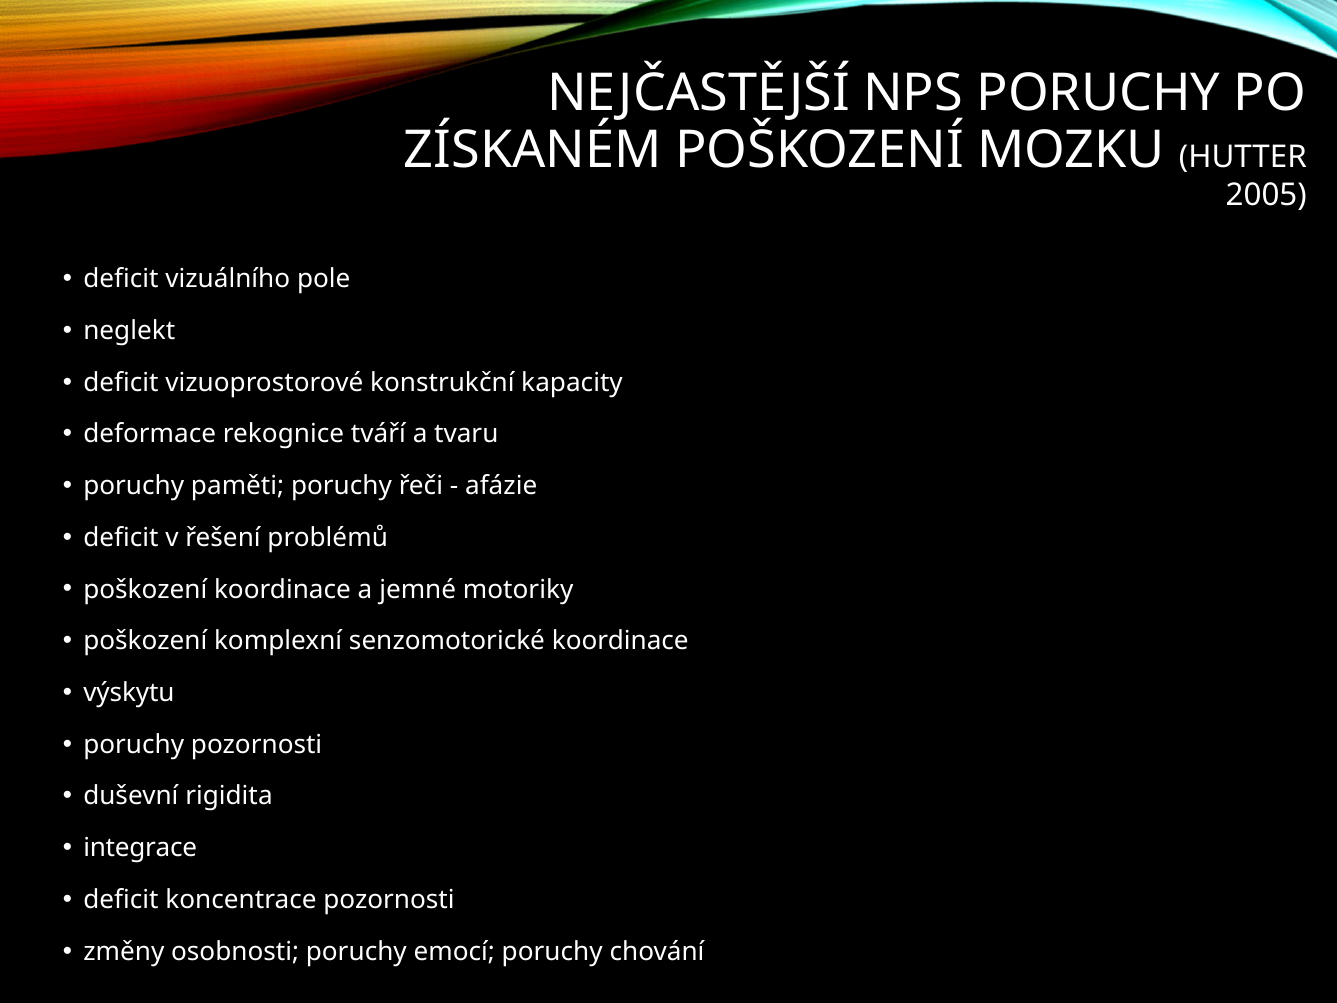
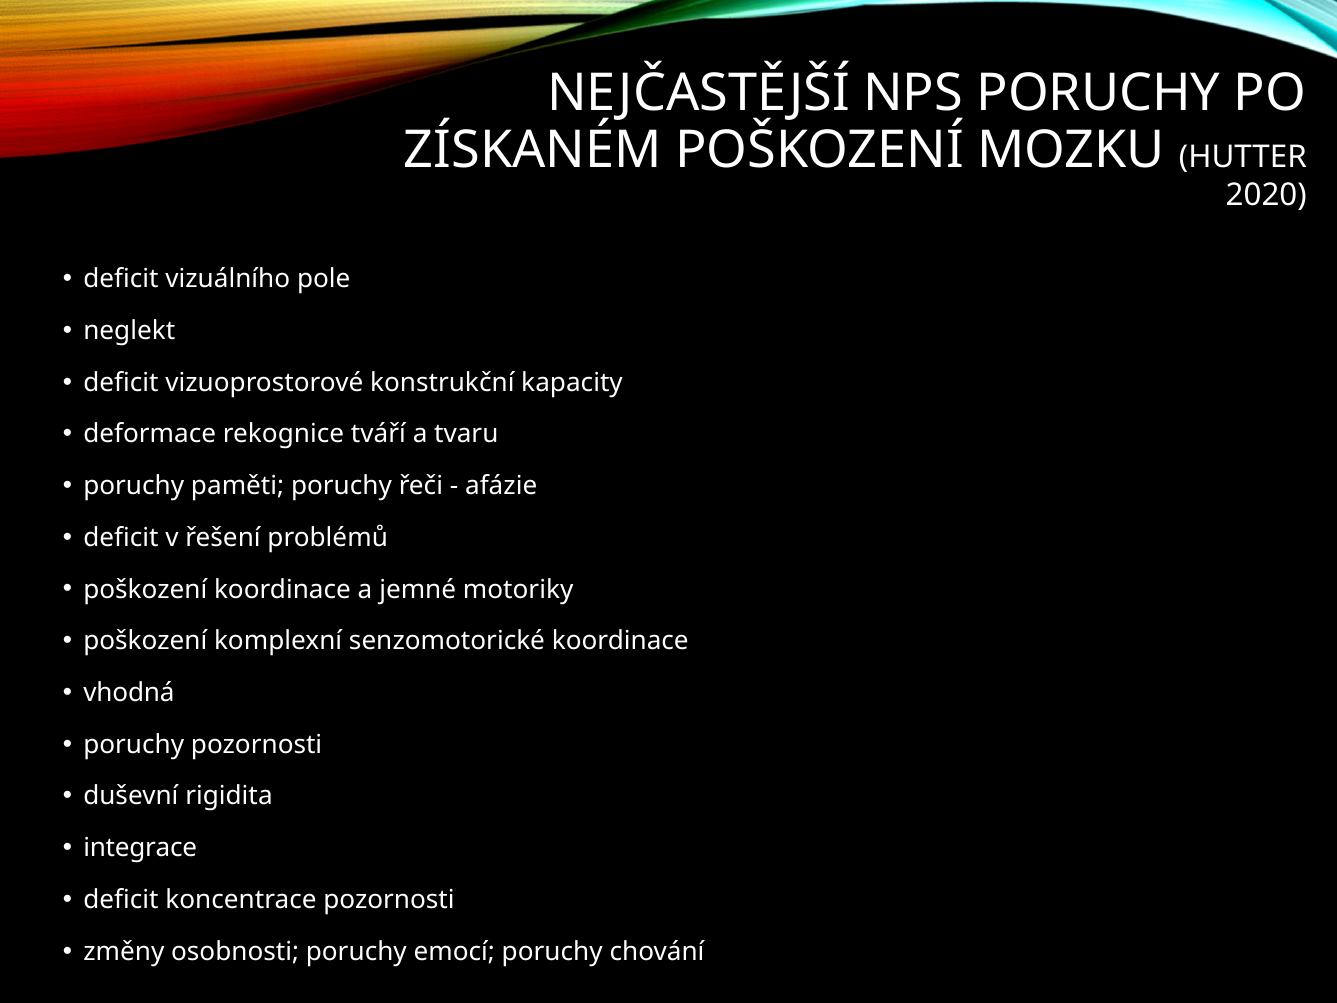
2005: 2005 -> 2020 (1266, 195)
výskytu: výskytu -> vhodná (129, 693)
